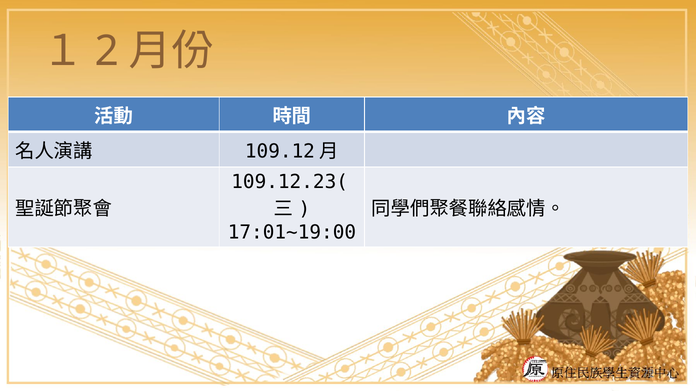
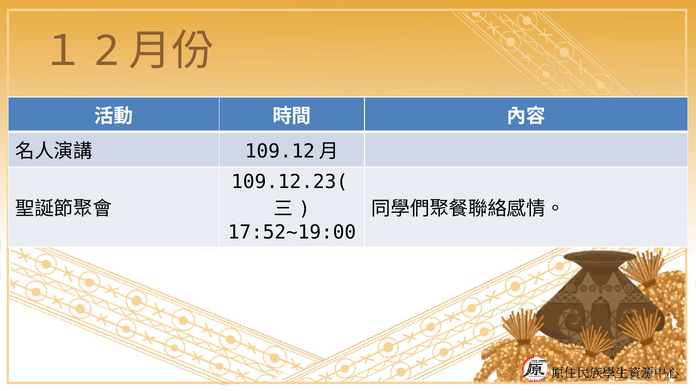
17:01~19:00: 17:01~19:00 -> 17:52~19:00 (292, 233)
